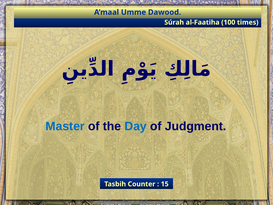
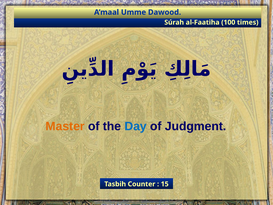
Master colour: blue -> orange (65, 126)
